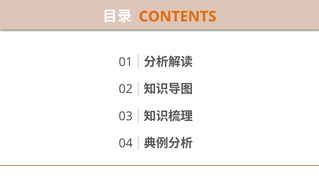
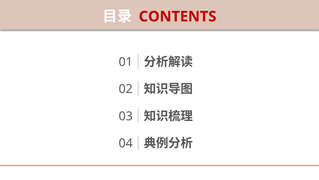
CONTENTS colour: orange -> red (178, 17)
